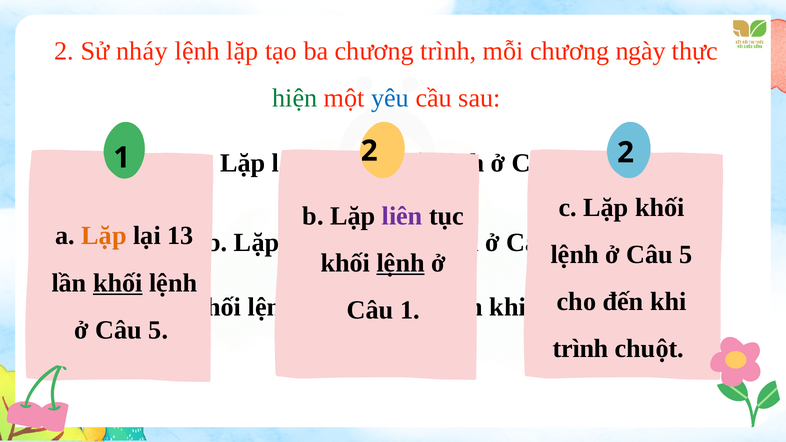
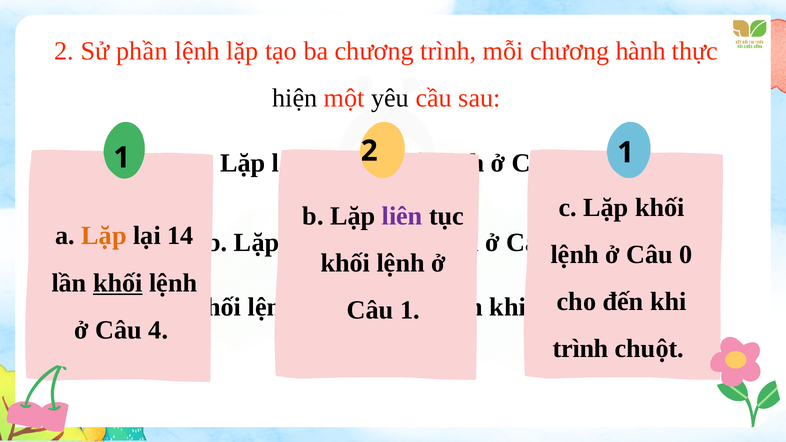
Sử nháy: nháy -> phần (142, 51)
ngày: ngày -> hành (641, 51)
hiện colour: green -> black (295, 98)
yêu colour: blue -> black (390, 98)
2: 2 -> 1 (626, 153)
13: 13 -> 14 (180, 236)
5: 5 -> 0 (686, 255)
lệnh underline: present -> none (401, 263)
5: 5 -> 4 (158, 330)
